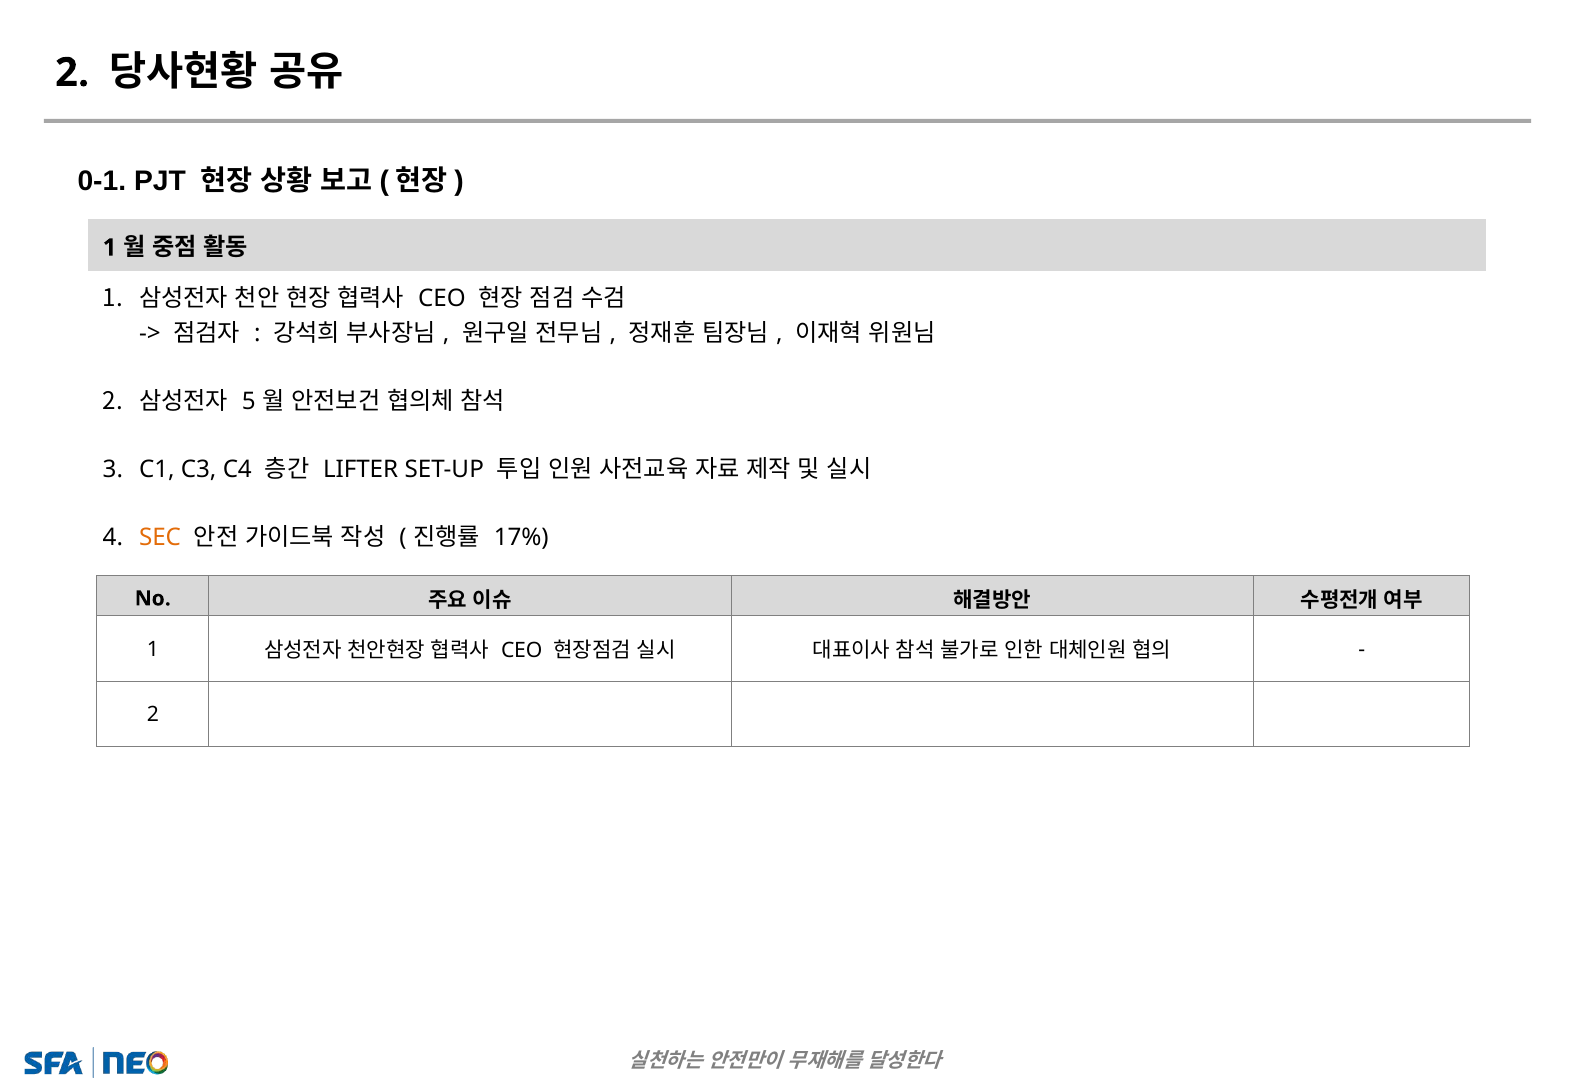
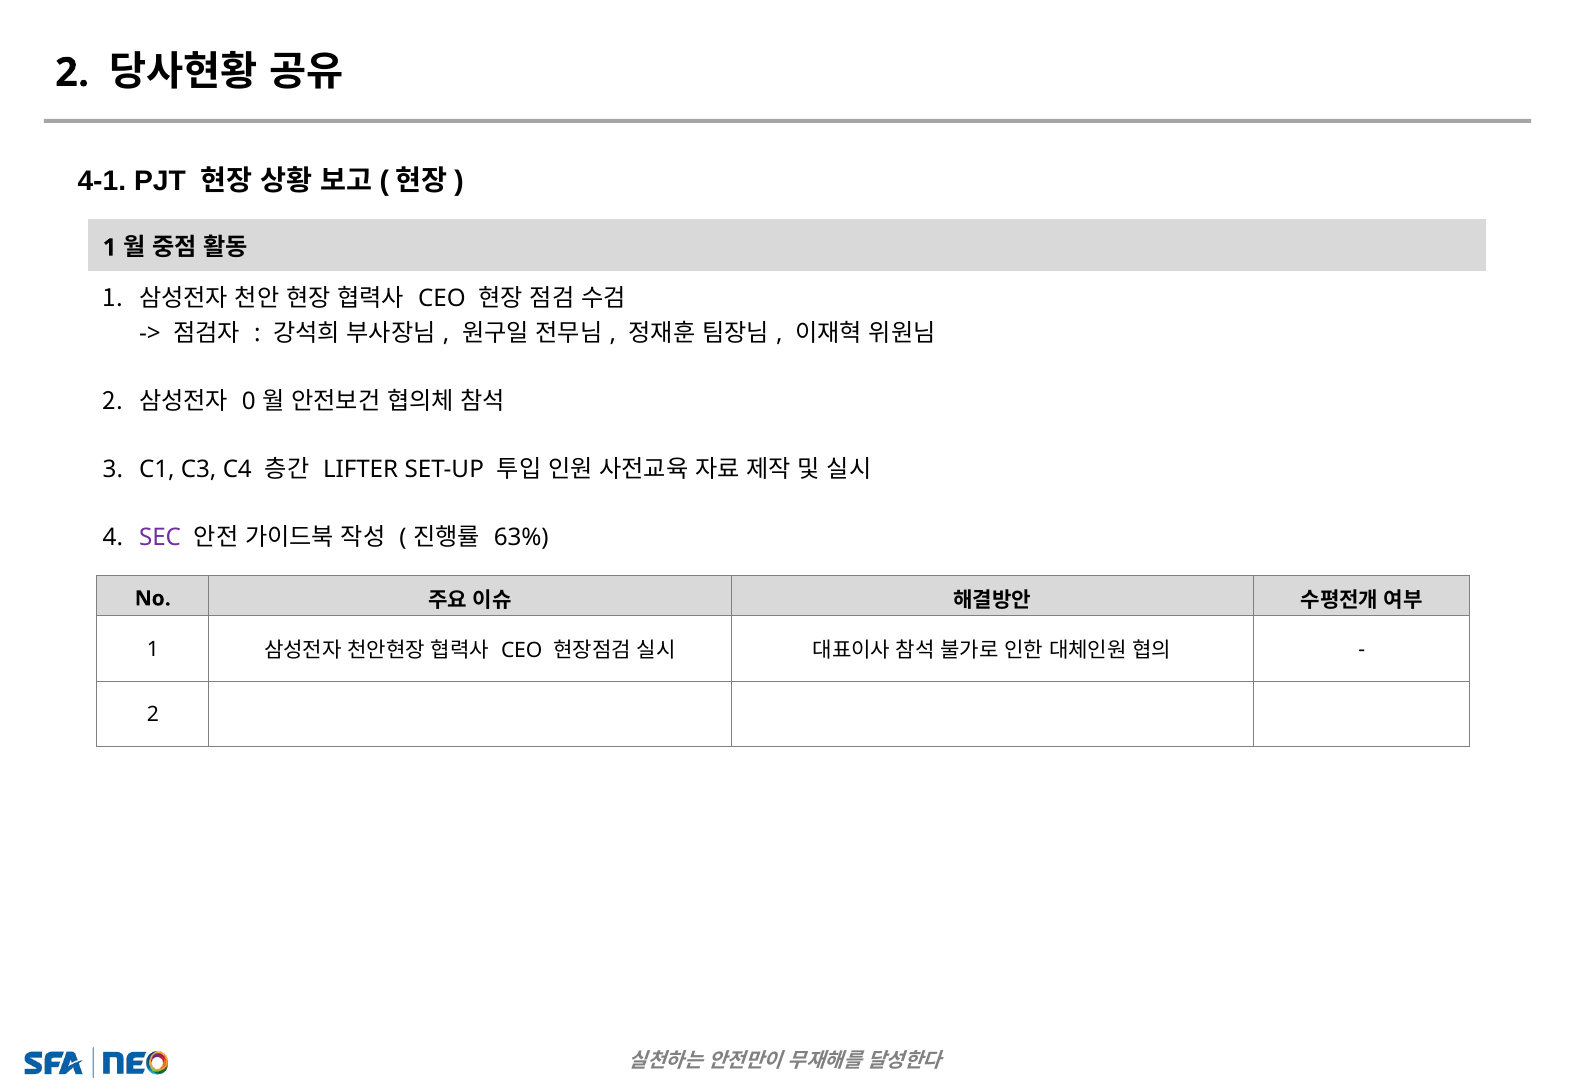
0-1: 0-1 -> 4-1 (102, 181)
5: 5 -> 0 (249, 401)
SEC colour: orange -> purple (160, 538)
17%: 17% -> 63% (521, 538)
